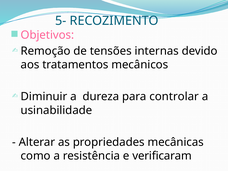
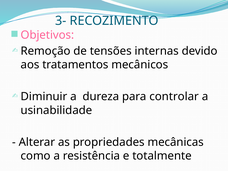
5-: 5- -> 3- (61, 21)
verificaram: verificaram -> totalmente (162, 156)
